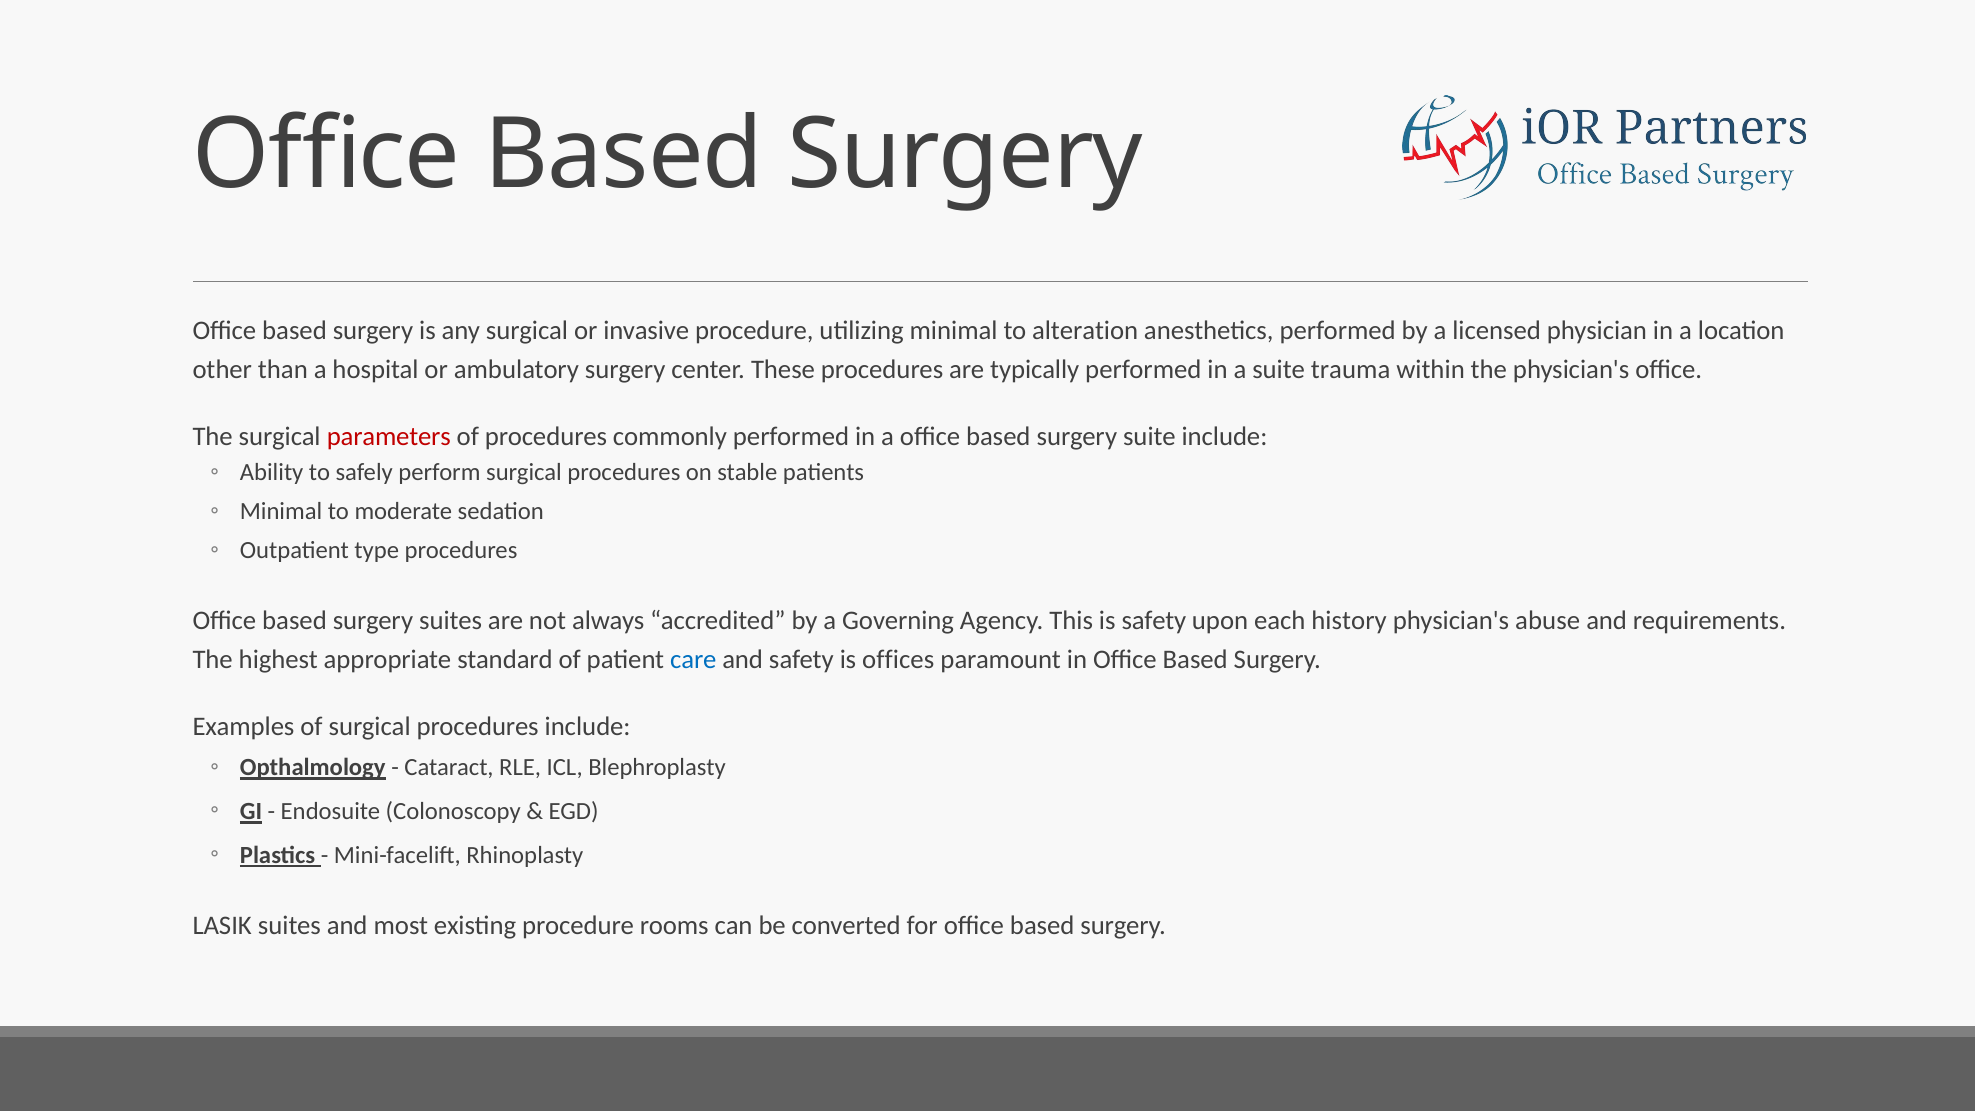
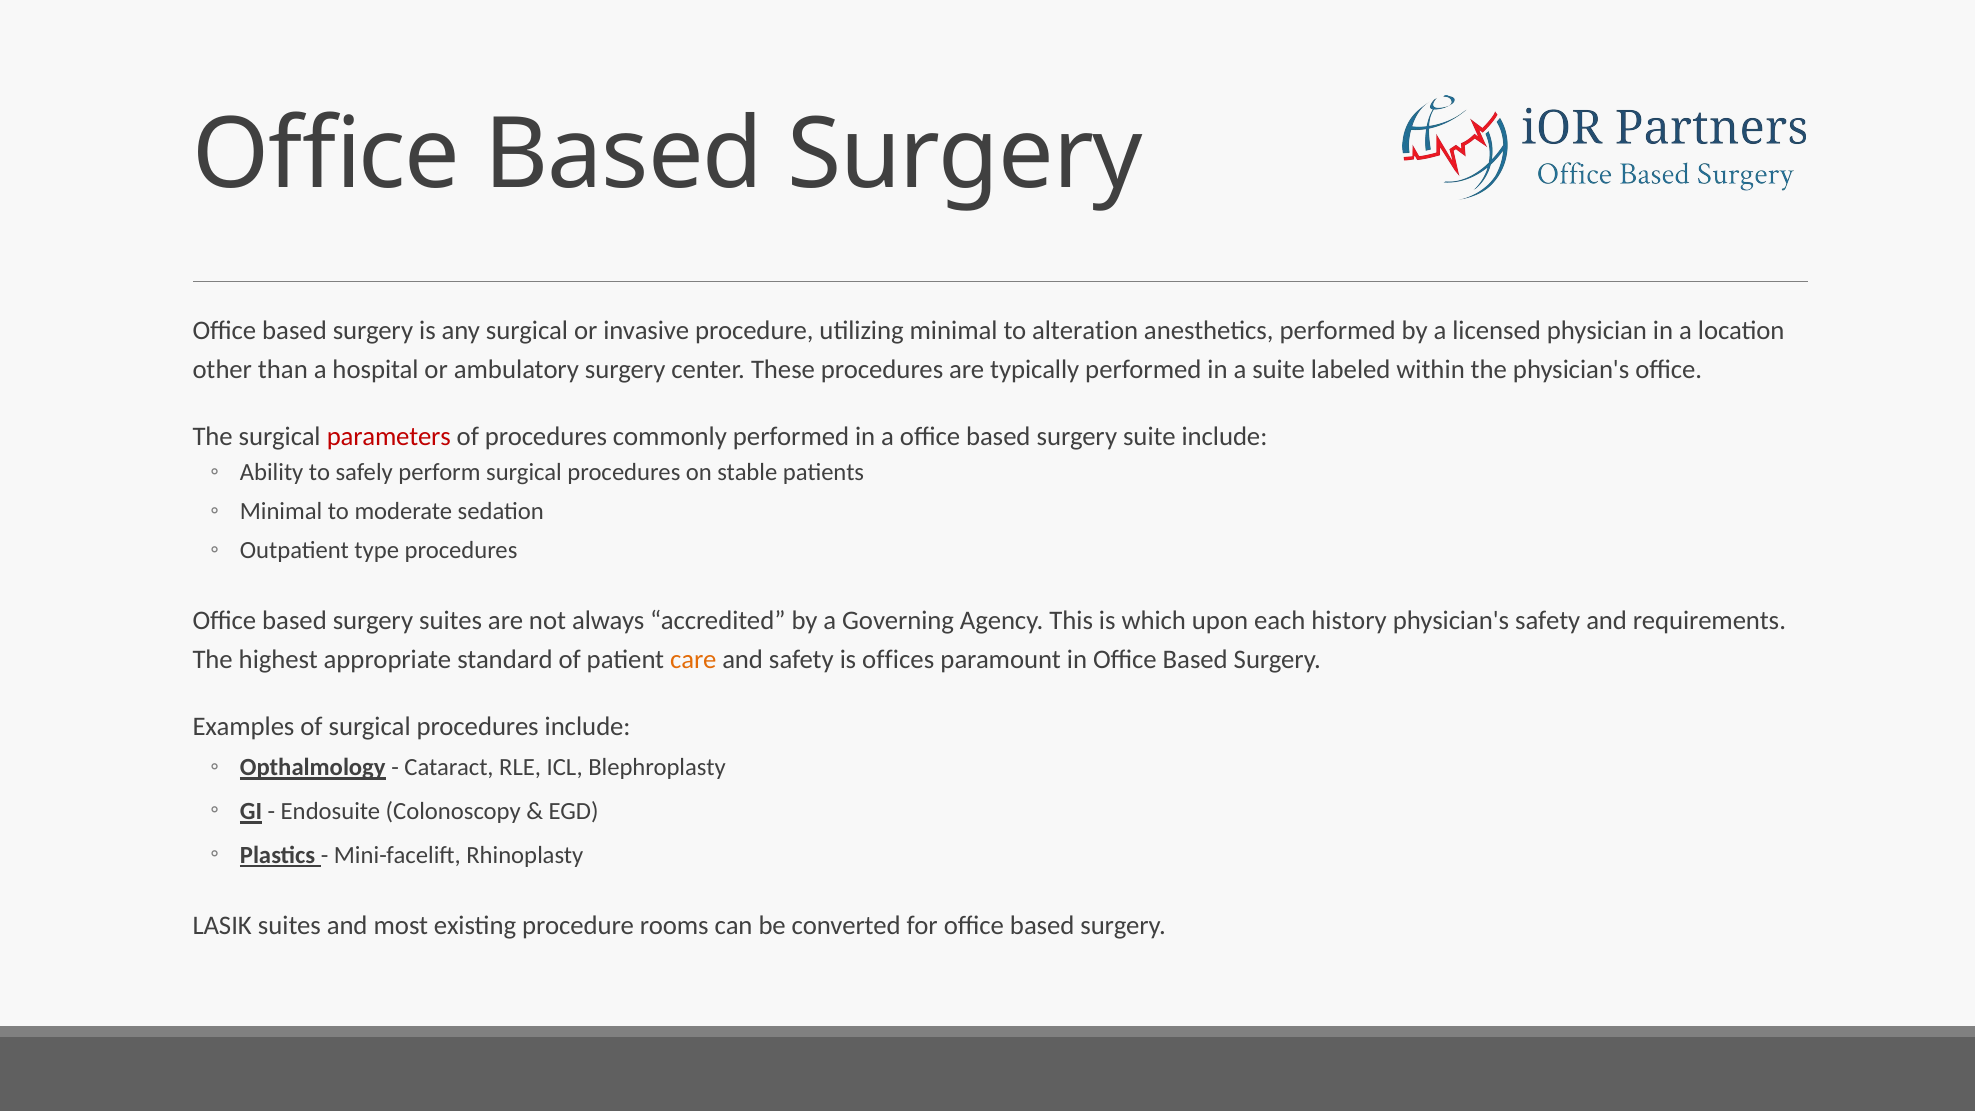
trauma: trauma -> labeled (1351, 369)
is safety: safety -> which (1154, 621)
physician's abuse: abuse -> safety (1548, 621)
care colour: blue -> orange (693, 660)
